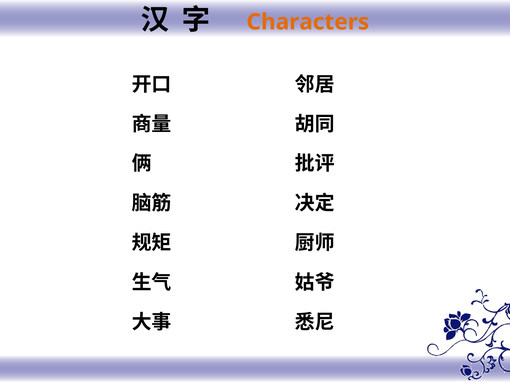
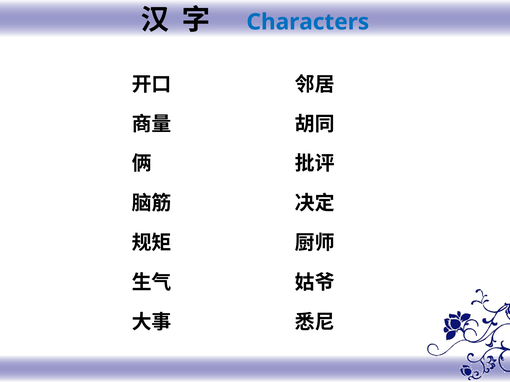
Characters colour: orange -> blue (308, 22)
